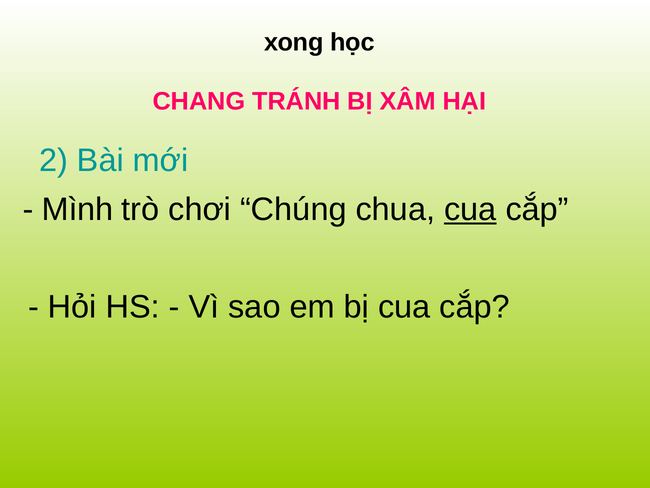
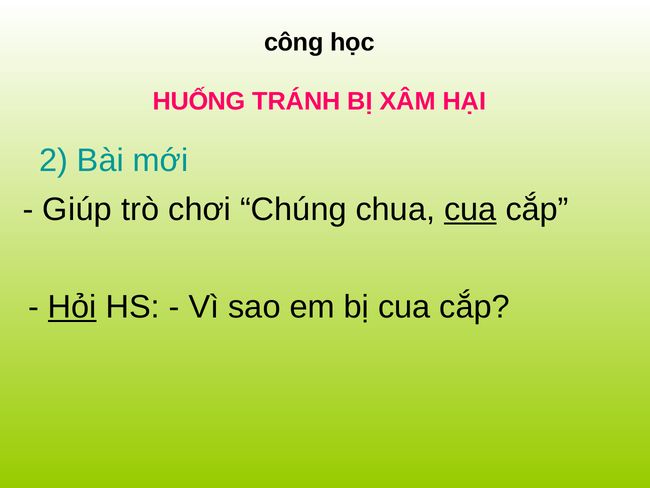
xong: xong -> công (294, 42)
CHANG: CHANG -> HUỐNG (199, 101)
Mình: Mình -> Giúp (77, 209)
Hỏi underline: none -> present (72, 307)
